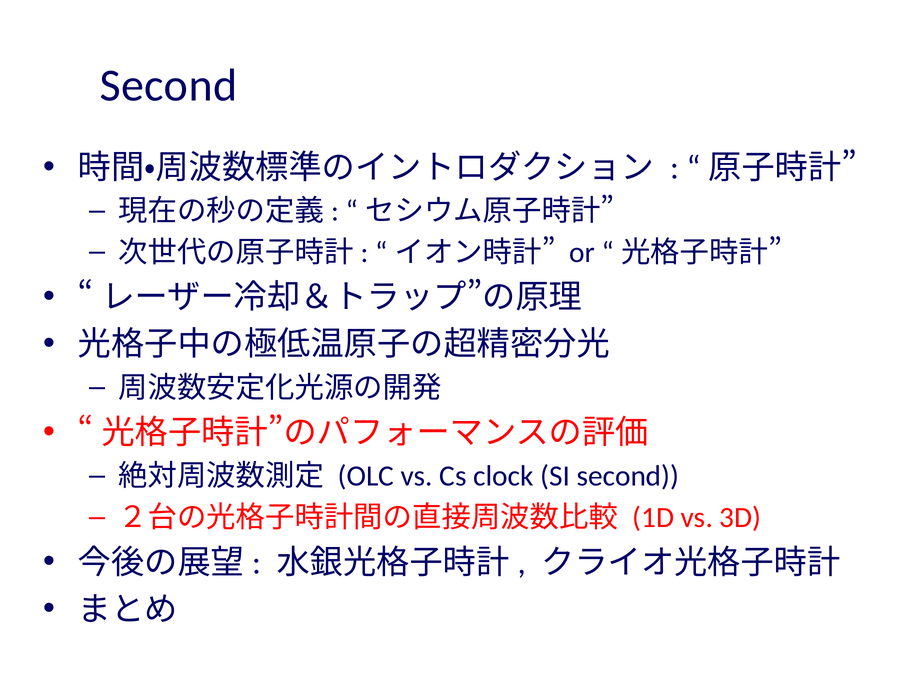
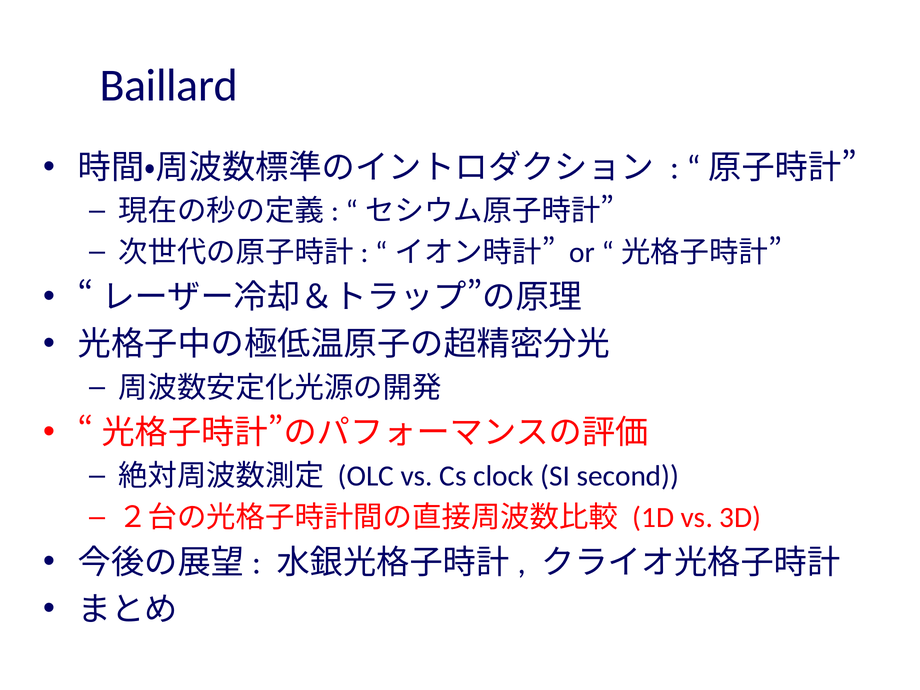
Second: Second -> Baillard (169, 86)
